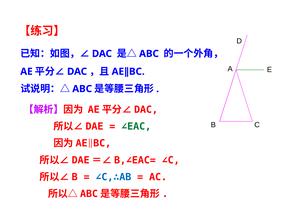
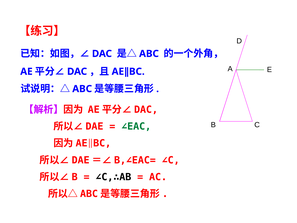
∠C,∴AB colour: blue -> black (113, 177)
